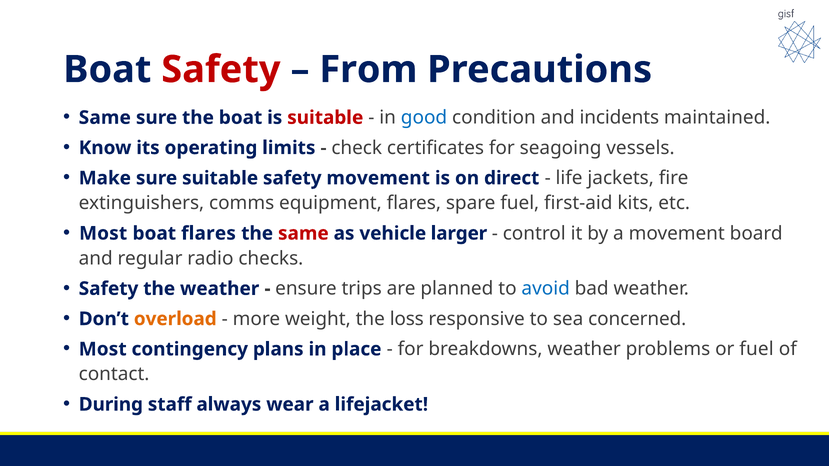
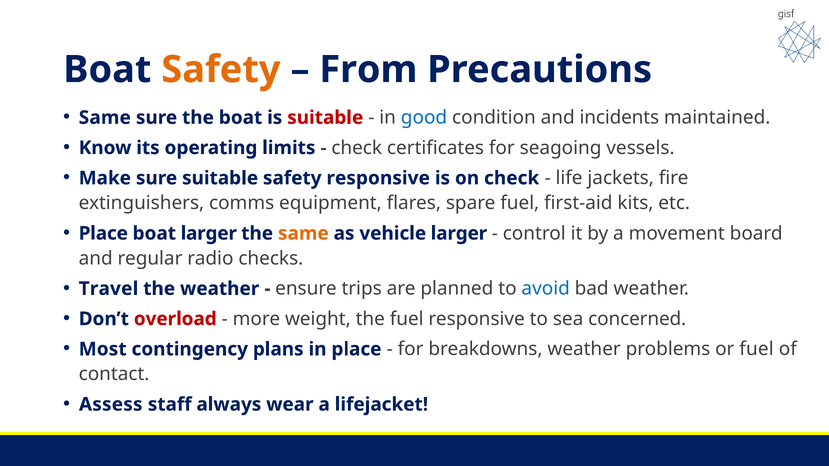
Safety colour: red -> orange (221, 70)
safety movement: movement -> responsive (378, 178)
on direct: direct -> check (512, 178)
Most: Most -> Place (103, 234)
boat flares: flares -> larger (209, 234)
same colour: red -> orange (303, 234)
Safety: Safety -> Travel (108, 289)
overload colour: orange -> red (175, 319)
the loss: loss -> fuel (407, 319)
During: During -> Assess (111, 405)
